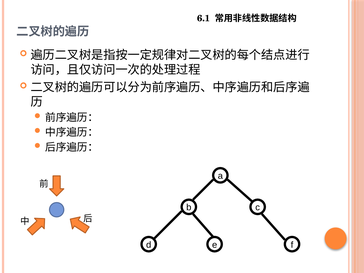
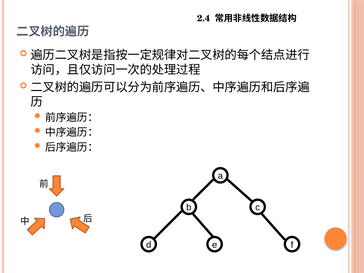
6.1: 6.1 -> 2.4 (204, 18)
